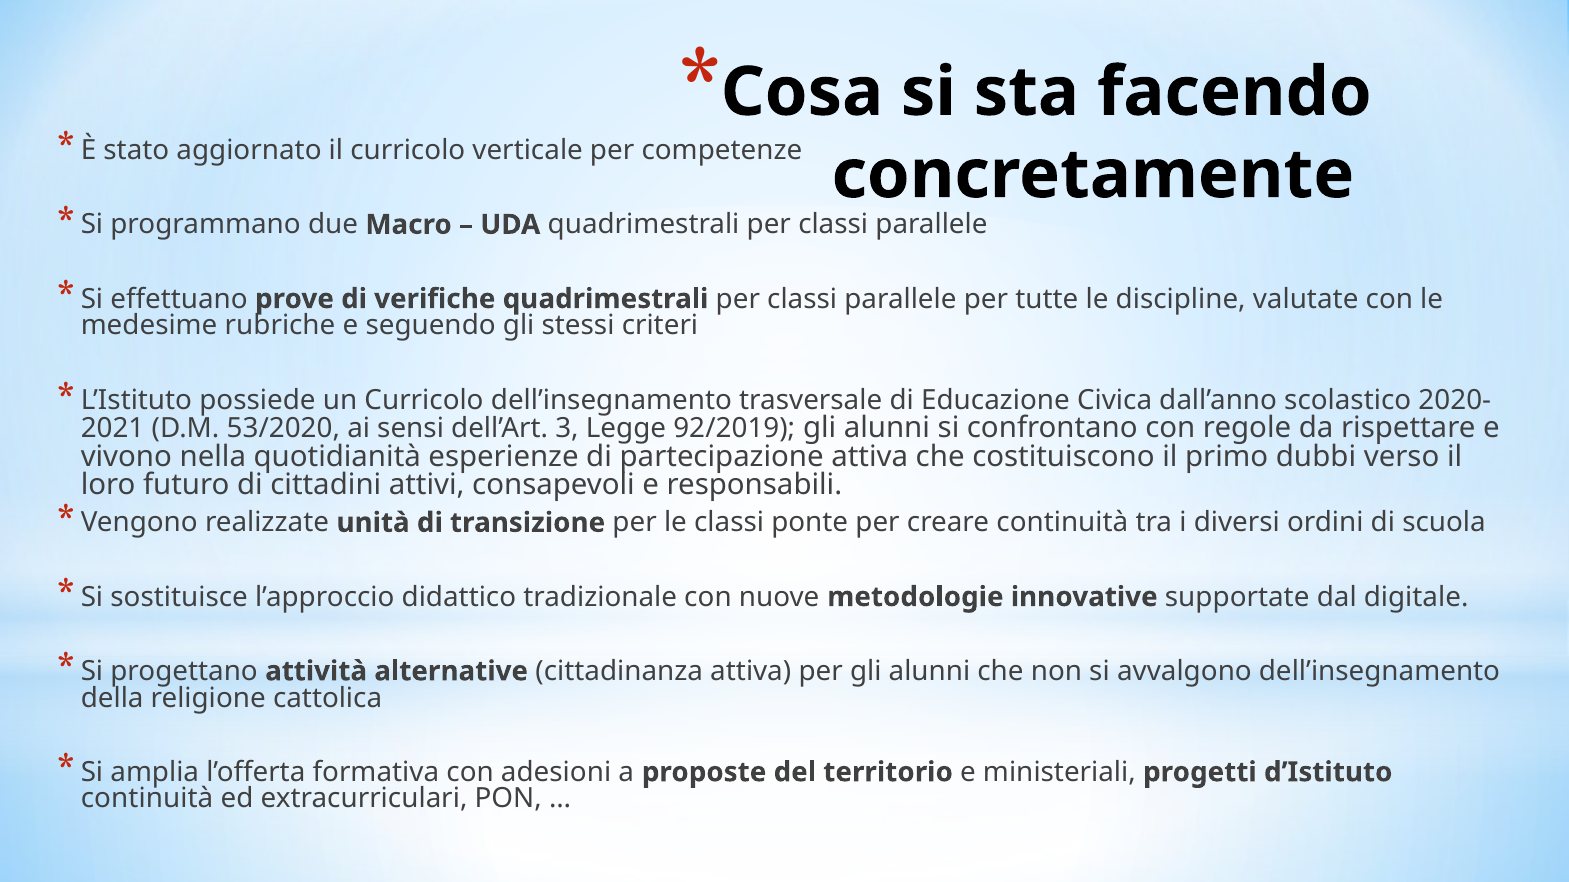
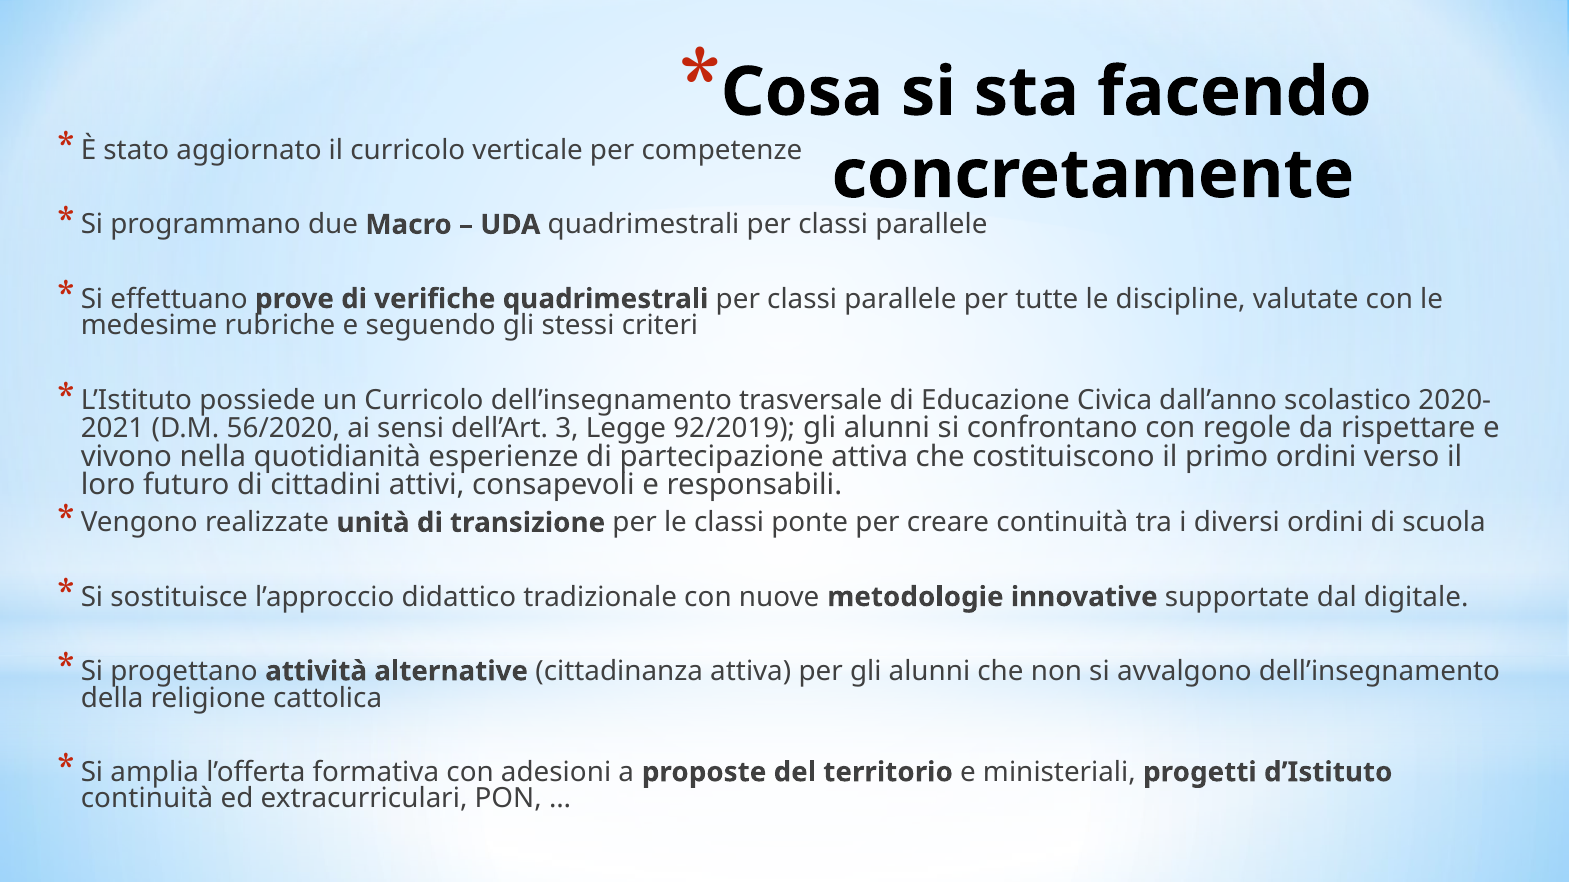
53/2020: 53/2020 -> 56/2020 (283, 429)
primo dubbi: dubbi -> ordini (1316, 457)
